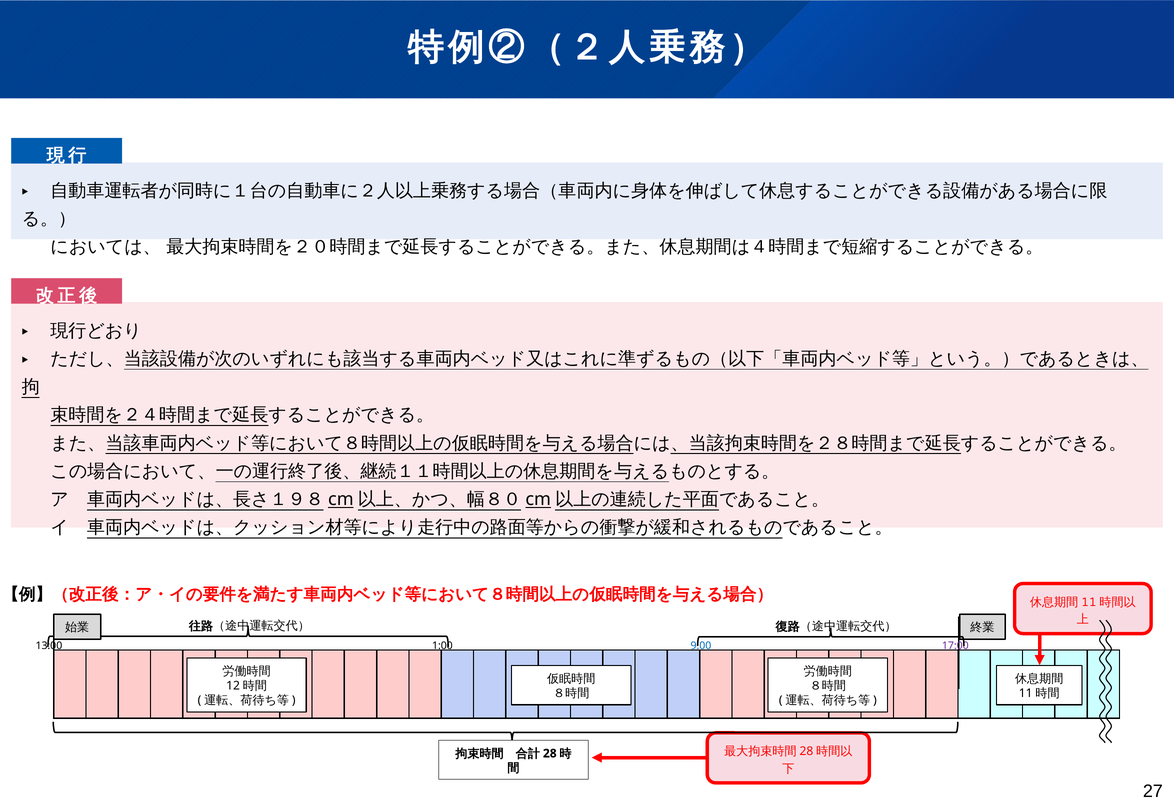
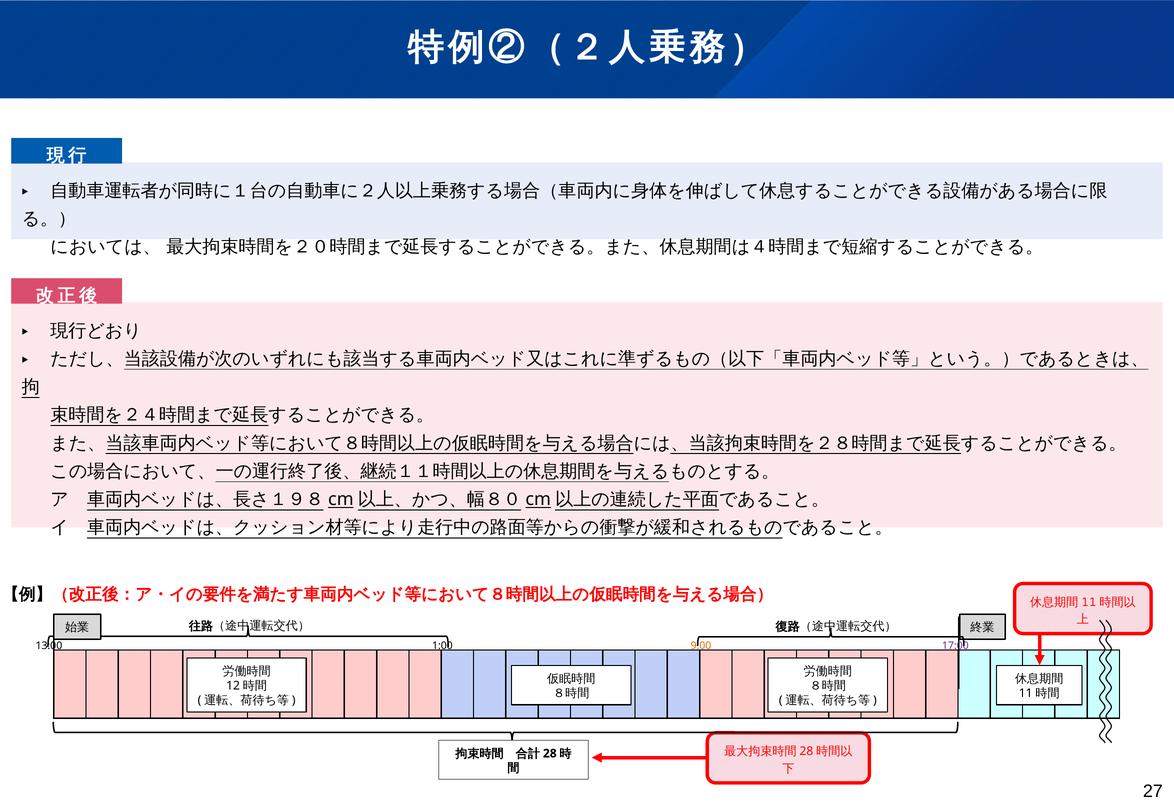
9:00 colour: blue -> orange (701, 646)
